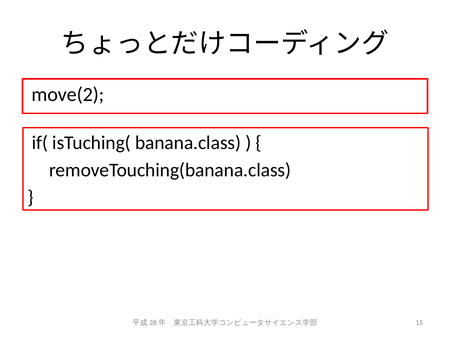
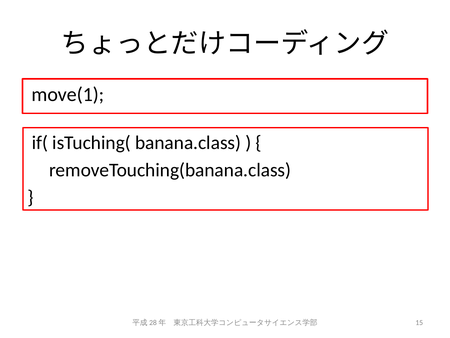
move(2: move(2 -> move(1 (68, 94)
